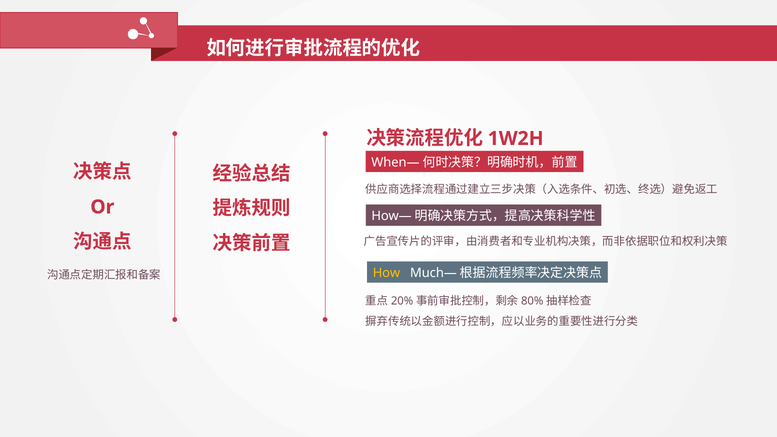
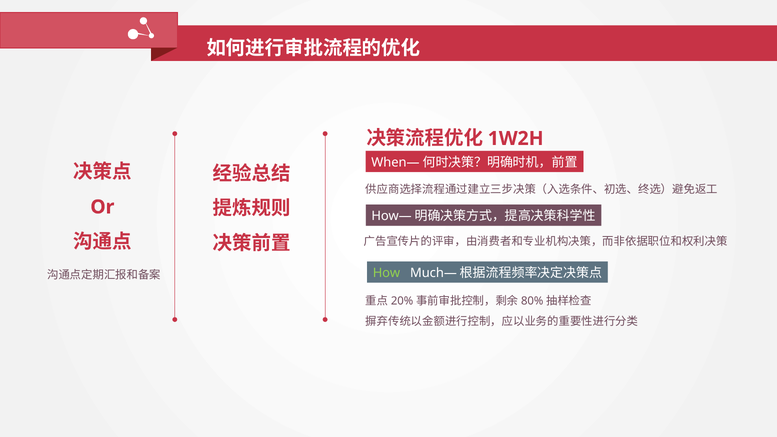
How colour: yellow -> light green (386, 273)
